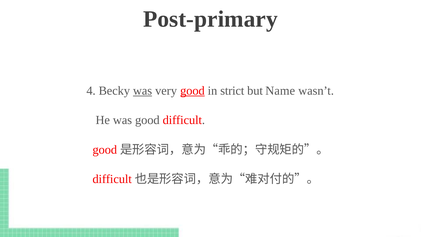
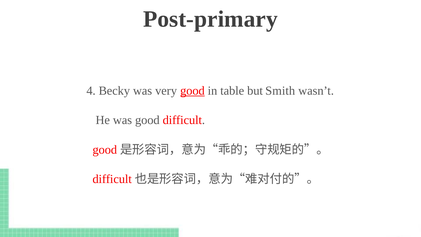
was underline: present -> none (143, 91)
strict: strict -> table (232, 91)
Name: Name -> Smith (280, 91)
